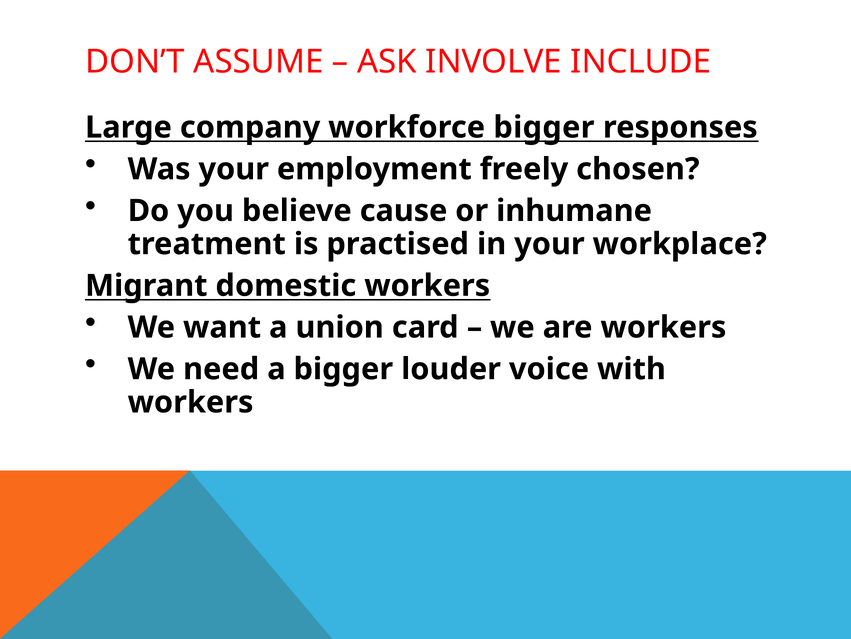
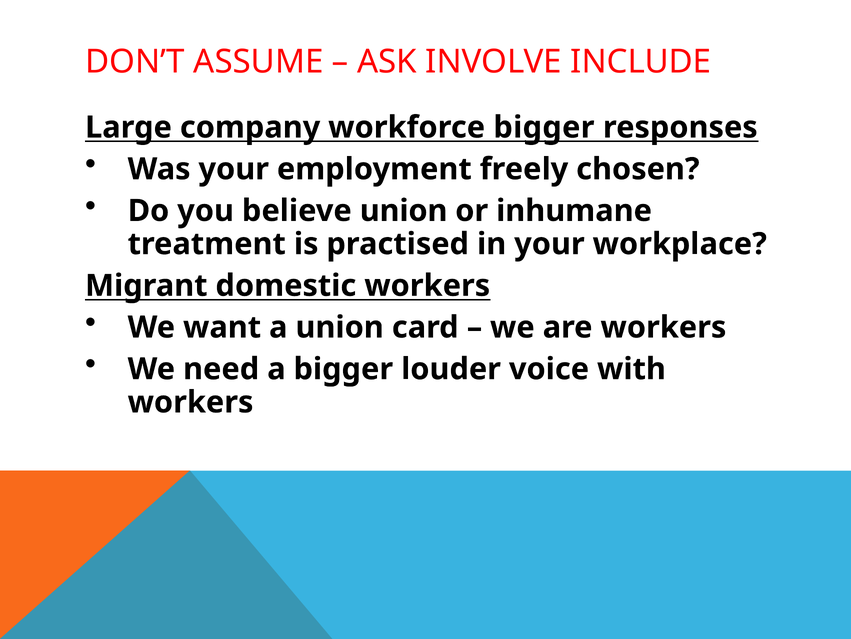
believe cause: cause -> union (404, 211)
